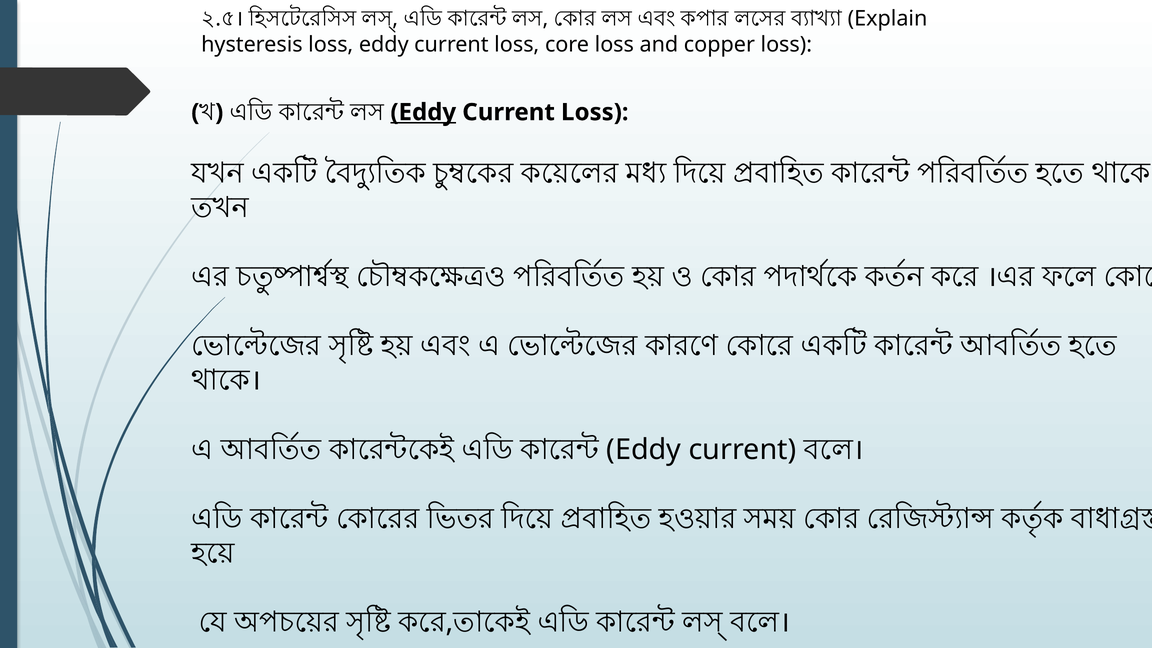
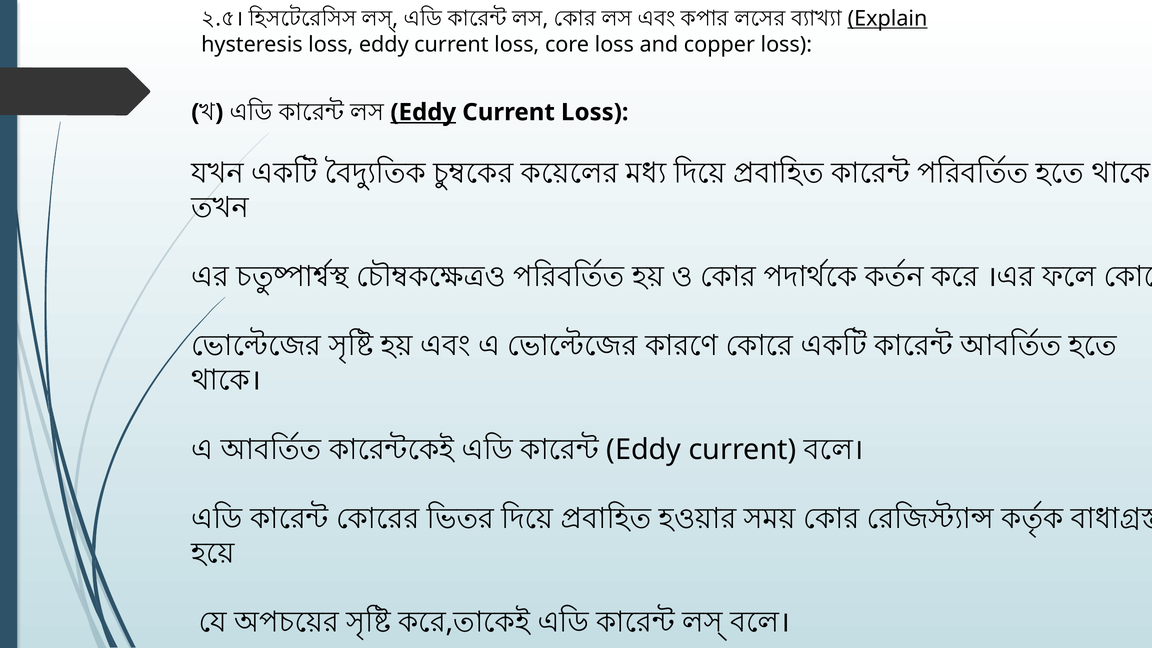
Explain underline: none -> present (888, 19)
